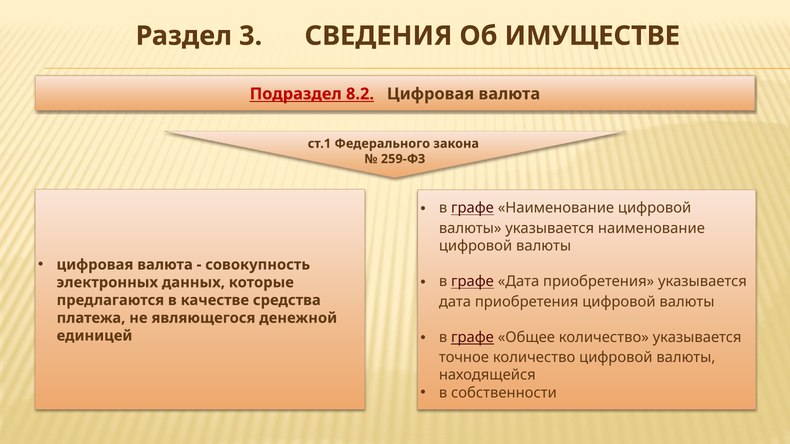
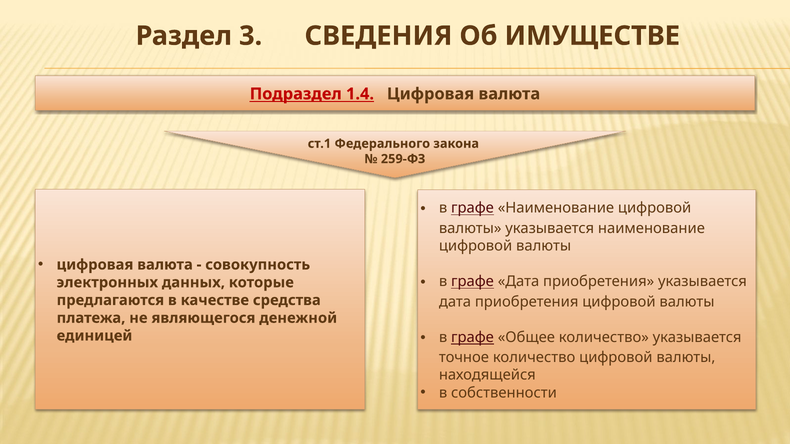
8.2: 8.2 -> 1.4 (360, 94)
